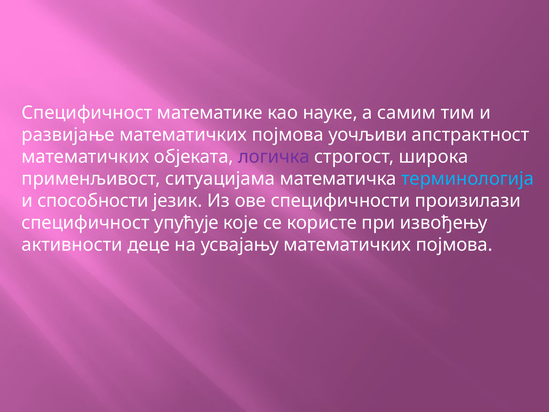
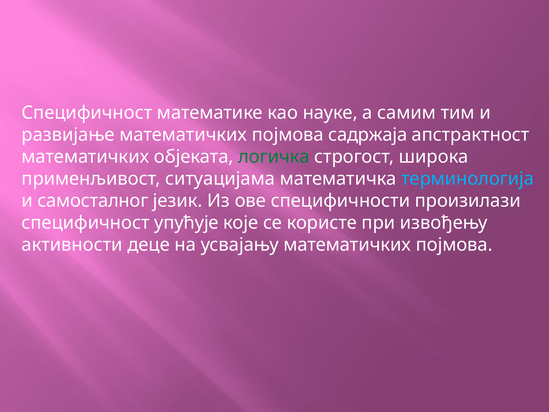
уочљиви: уочљиви -> садржаја (368, 135)
логичка colour: purple -> green (274, 157)
способности: способности -> самосталног (93, 201)
